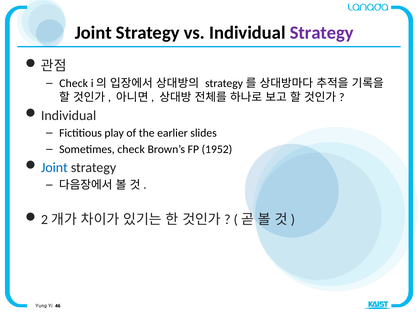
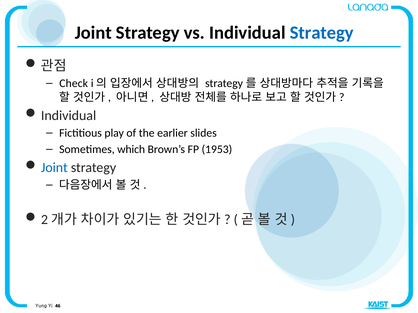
Strategy colour: purple -> blue (322, 33)
Sometimes check: check -> which (131, 150)
1952: 1952 -> 1953 (217, 150)
